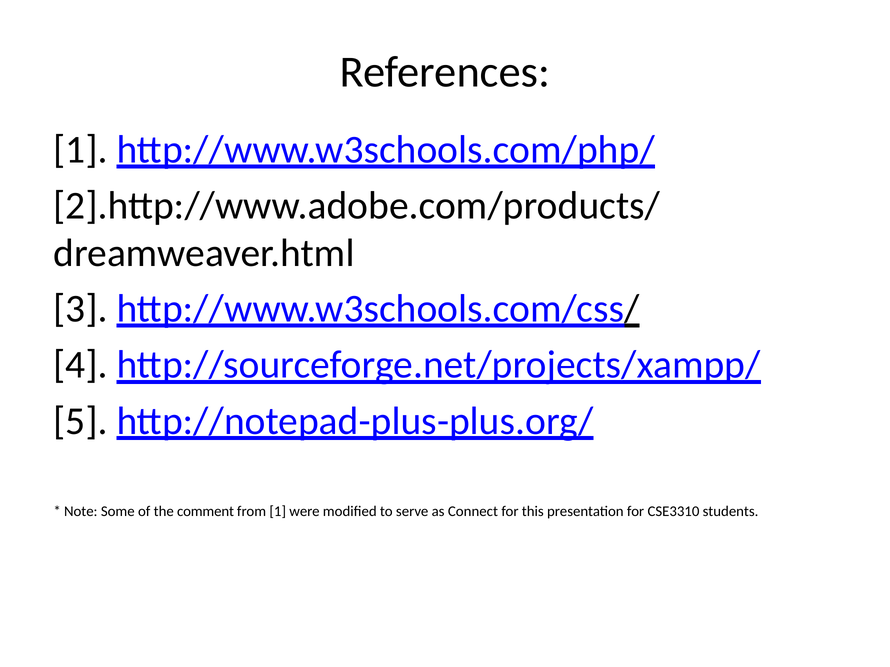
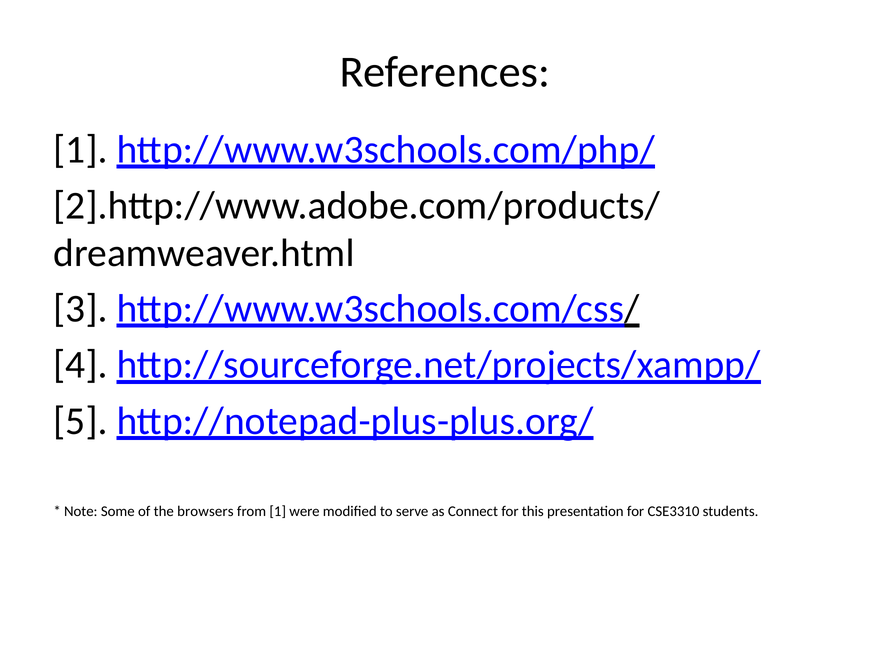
comment: comment -> browsers (205, 512)
